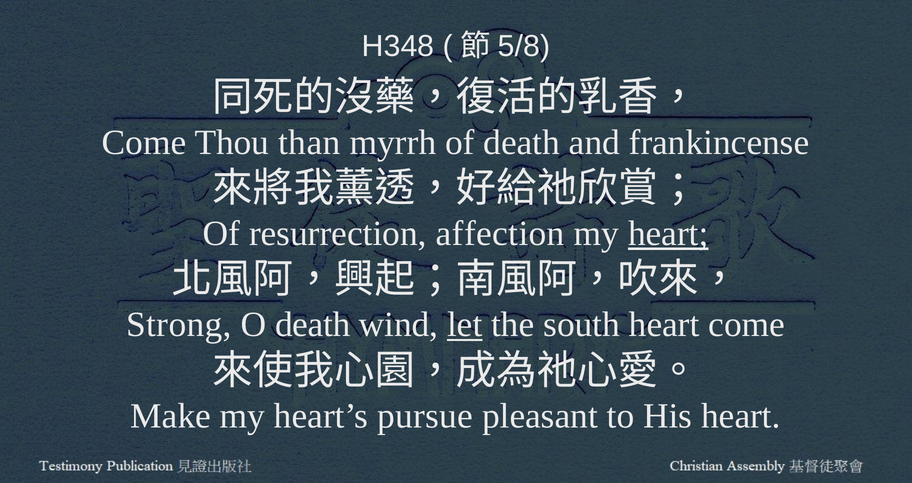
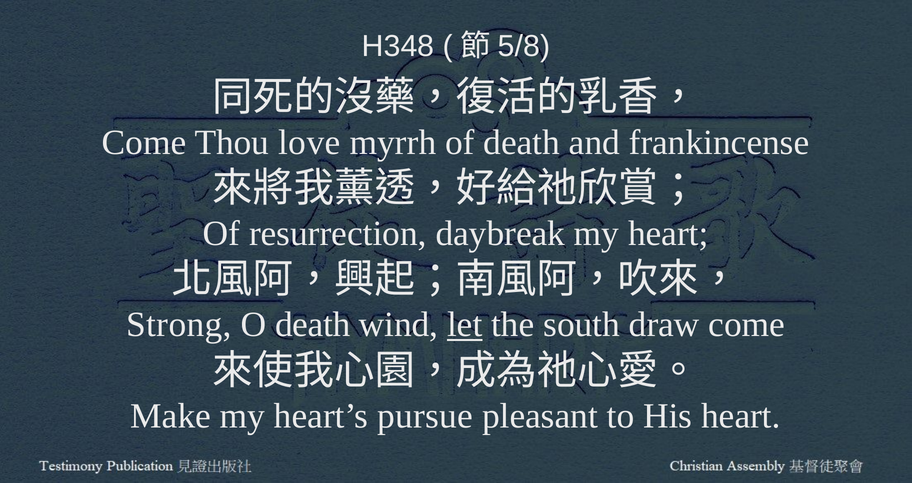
than: than -> love (309, 143)
affection: affection -> daybreak (500, 234)
heart underline: present -> none (668, 234)
south heart: heart -> draw (664, 325)
